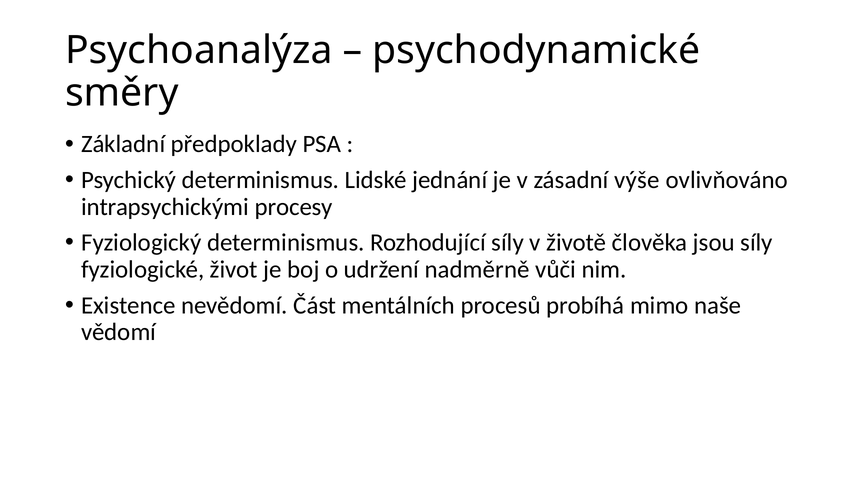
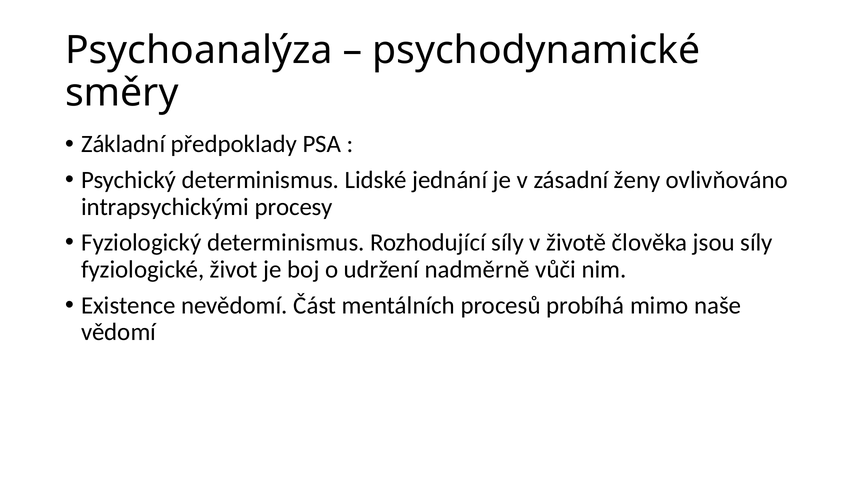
výše: výše -> ženy (637, 180)
